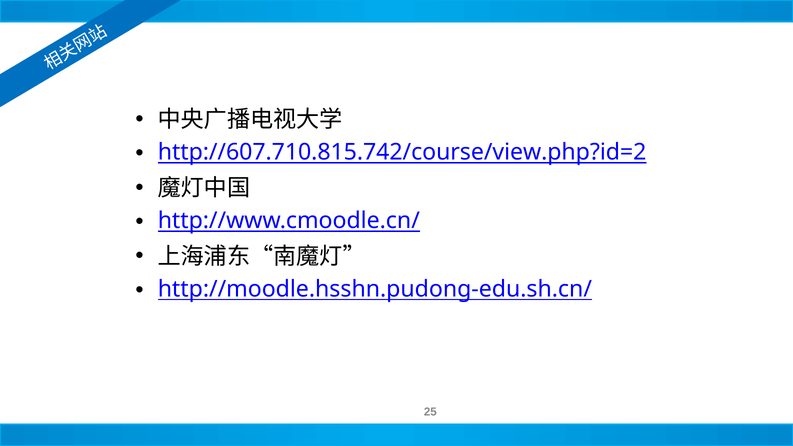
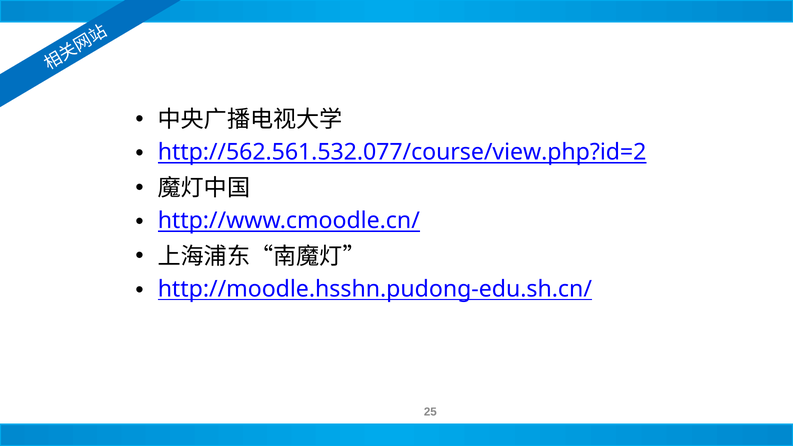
http://607.710.815.742/course/view.php?id=2: http://607.710.815.742/course/view.php?id=2 -> http://562.561.532.077/course/view.php?id=2 (402, 152)
